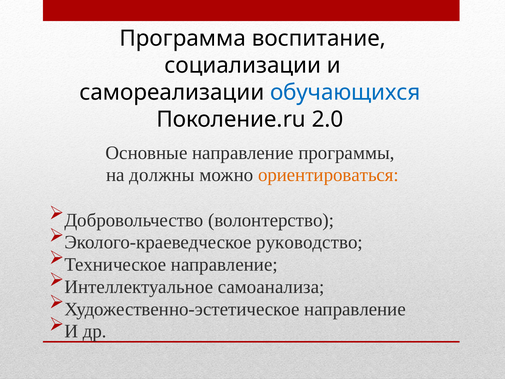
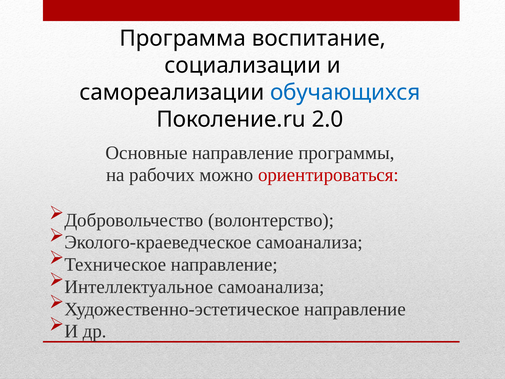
должны: должны -> рабочих (162, 175)
ориентироваться colour: orange -> red (328, 175)
Эколого-краеведческое руководство: руководство -> самоанализа (310, 242)
